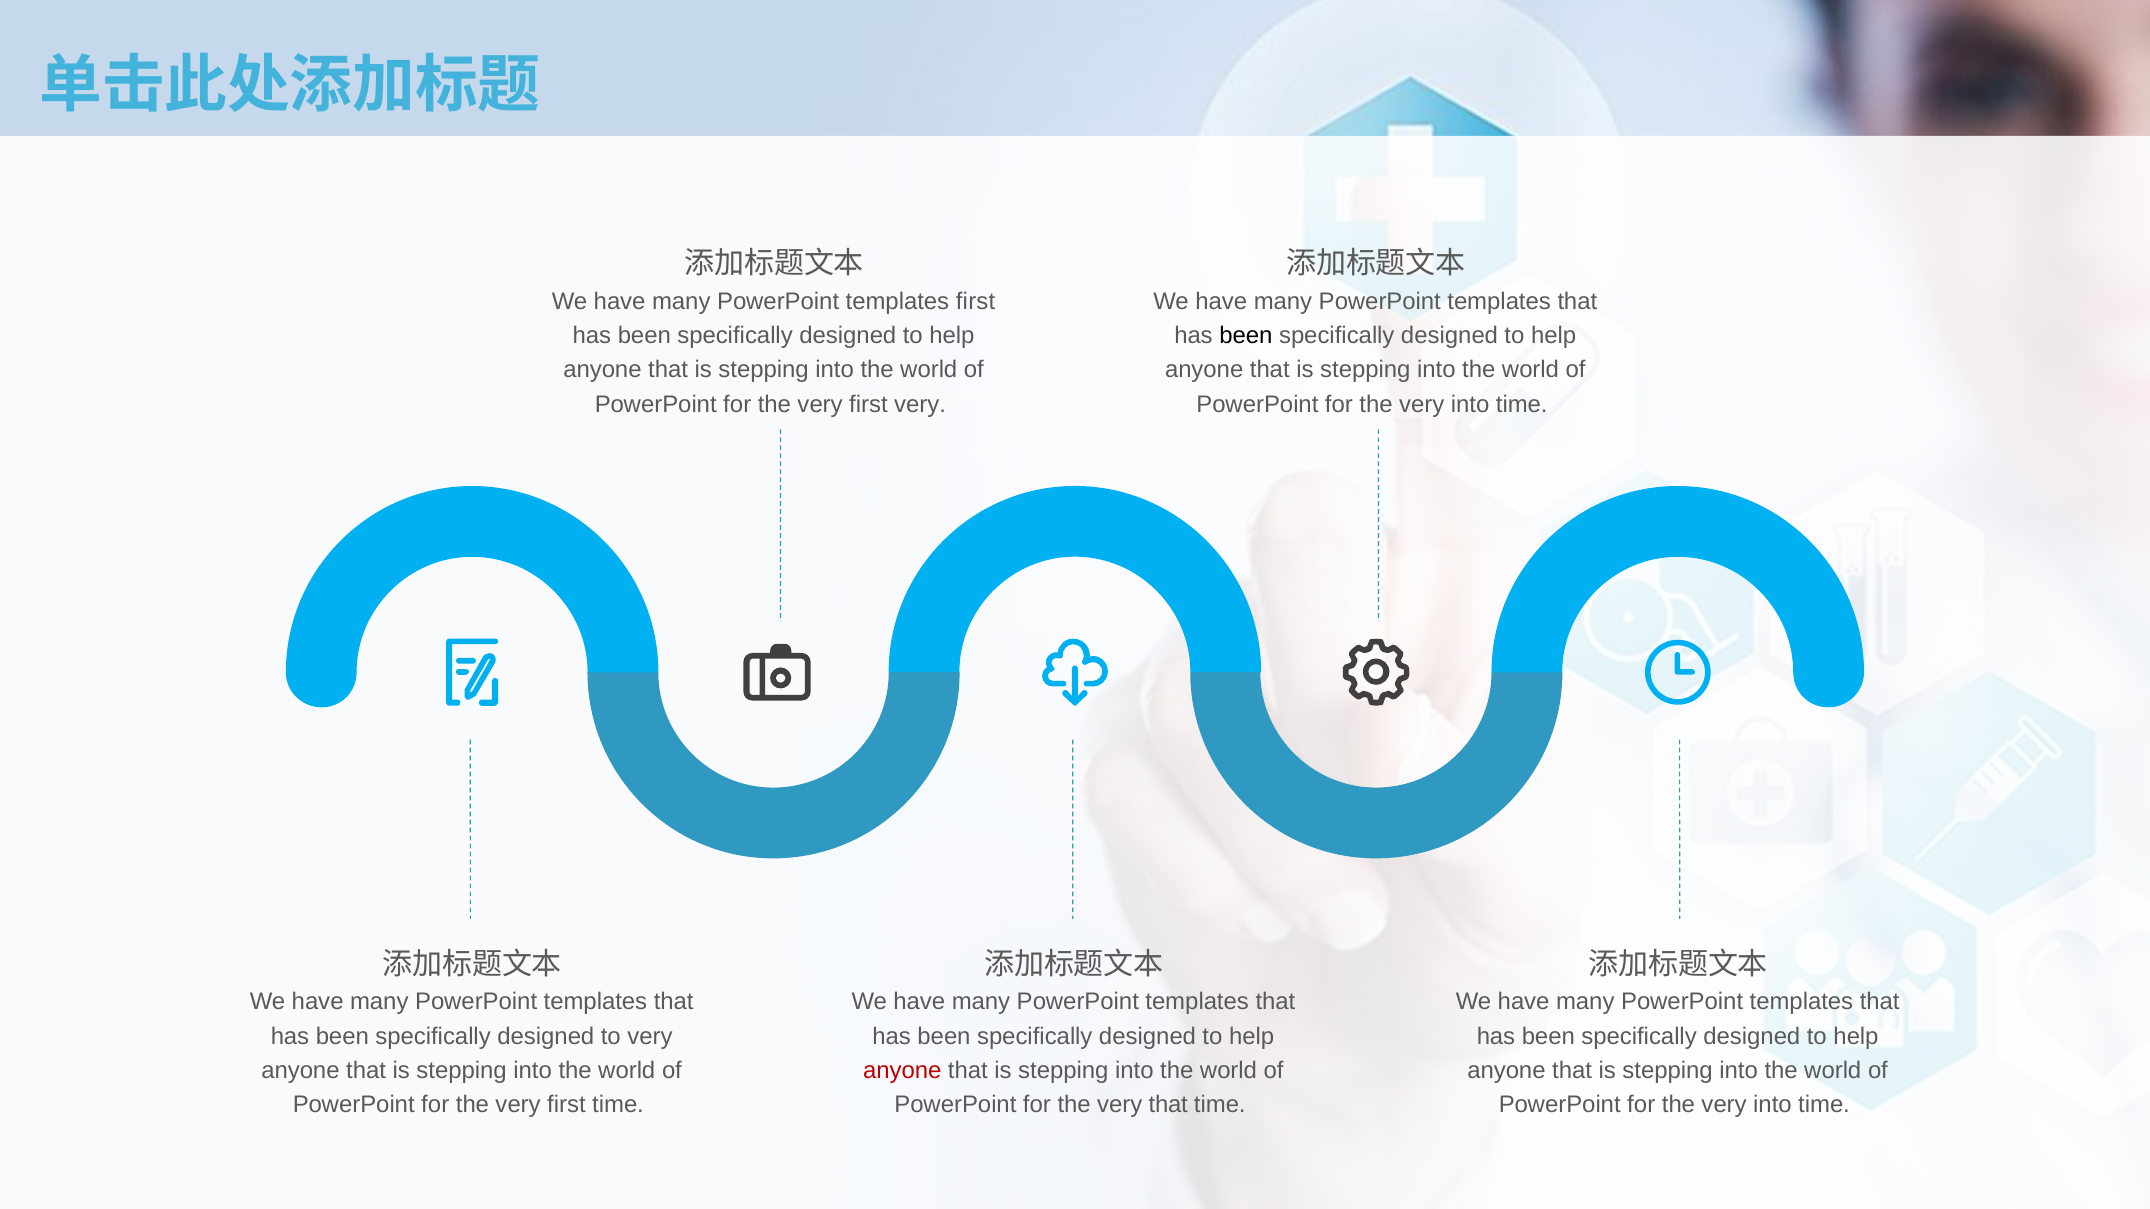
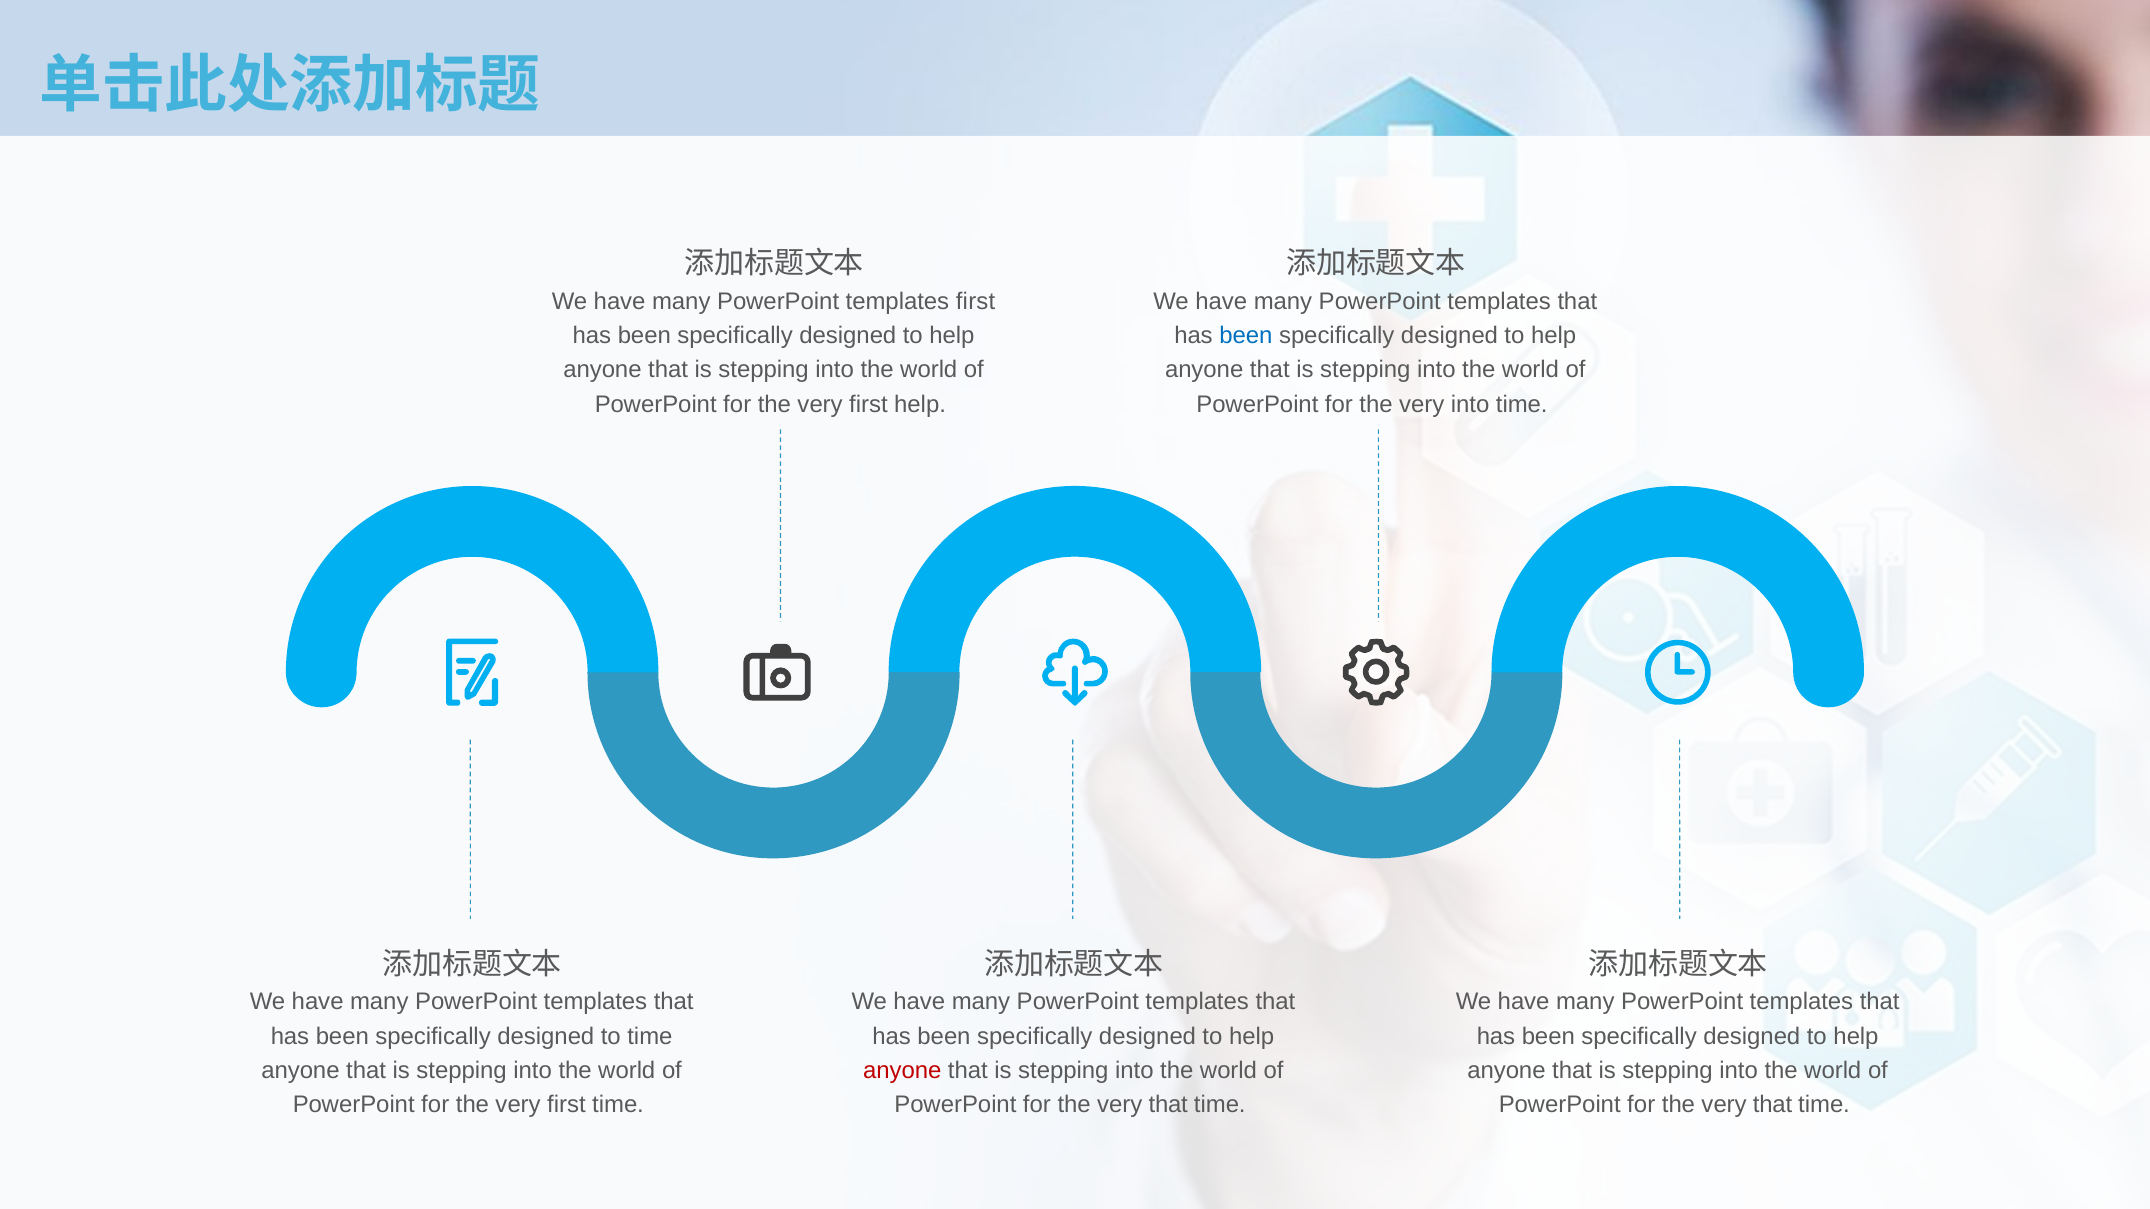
been colour: black -> blue (1246, 336)
first very: very -> help (920, 405)
to very: very -> time (650, 1036)
into: into -> that (1773, 1105)
